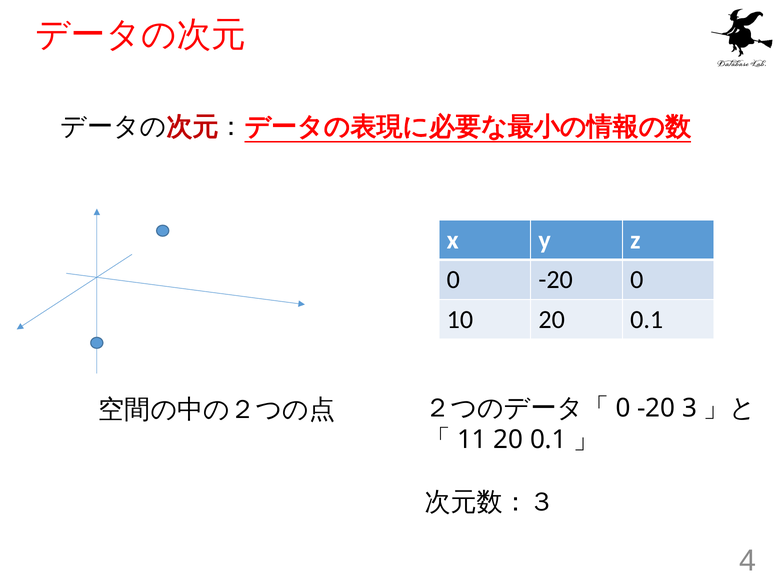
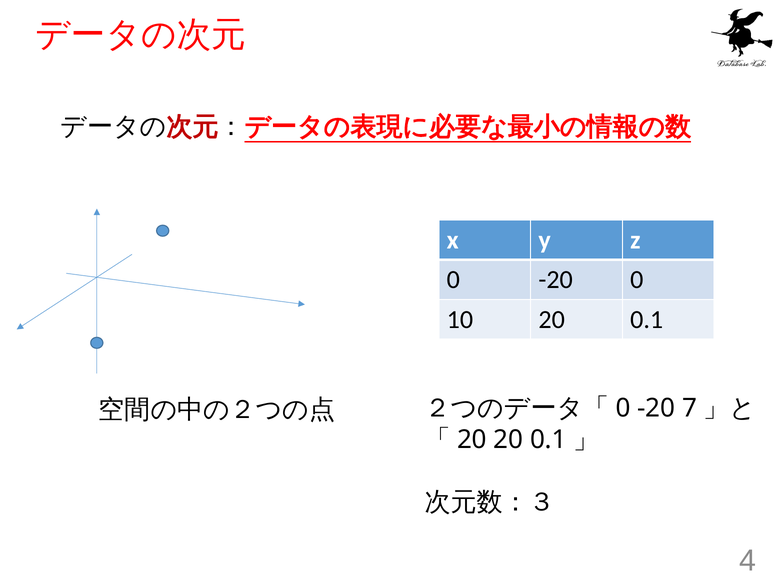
3: 3 -> 7 (689, 408)
11: 11 -> 20 (472, 439)
